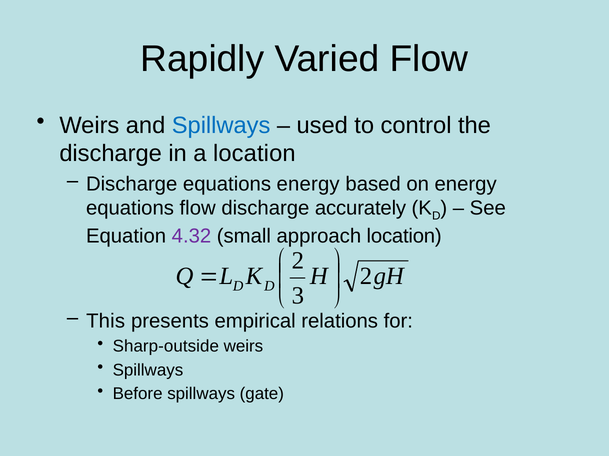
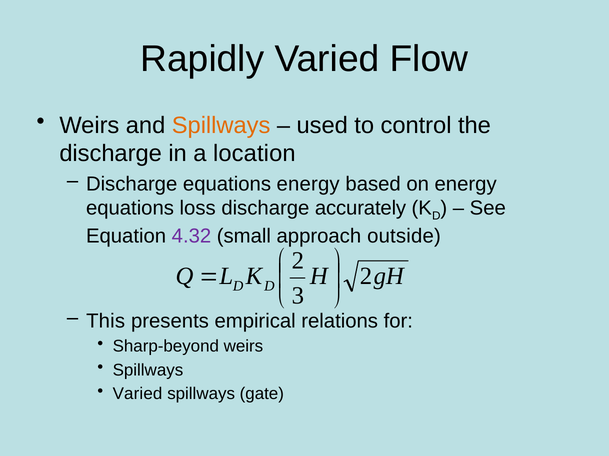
Spillways colour: blue -> orange (221, 125)
equations flow: flow -> loss (198, 209)
approach location: location -> outside (404, 236)
Sharp-outside: Sharp-outside -> Sharp-beyond (166, 347)
Before: Before -> Varied (138, 394)
